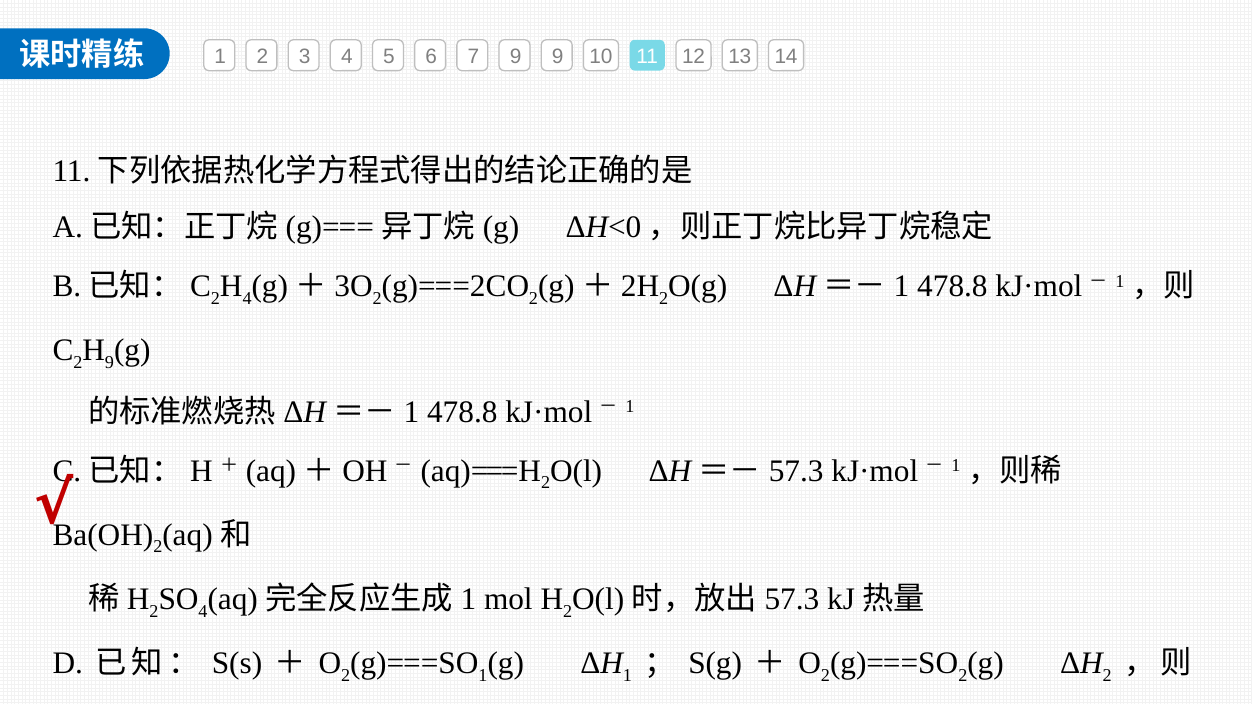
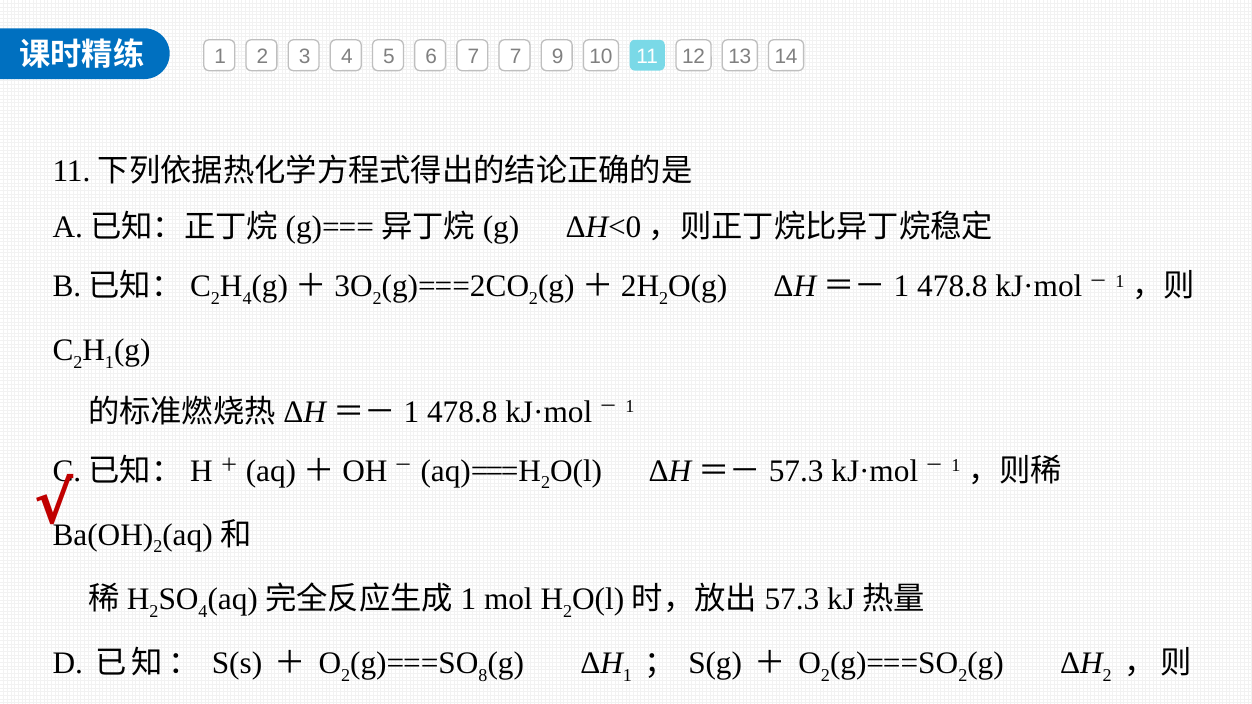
7 9: 9 -> 7 (516, 57)
9: 9 -> 1 (110, 363)
1: 1 -> 8 (483, 675)
